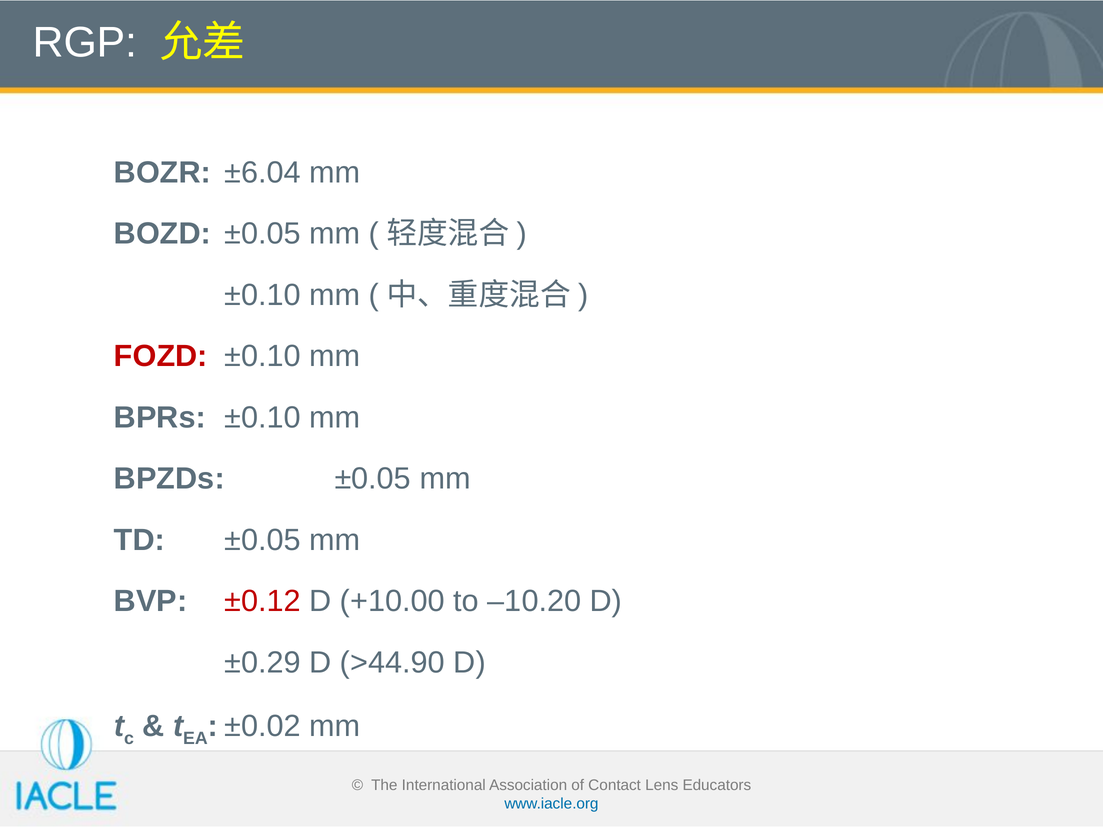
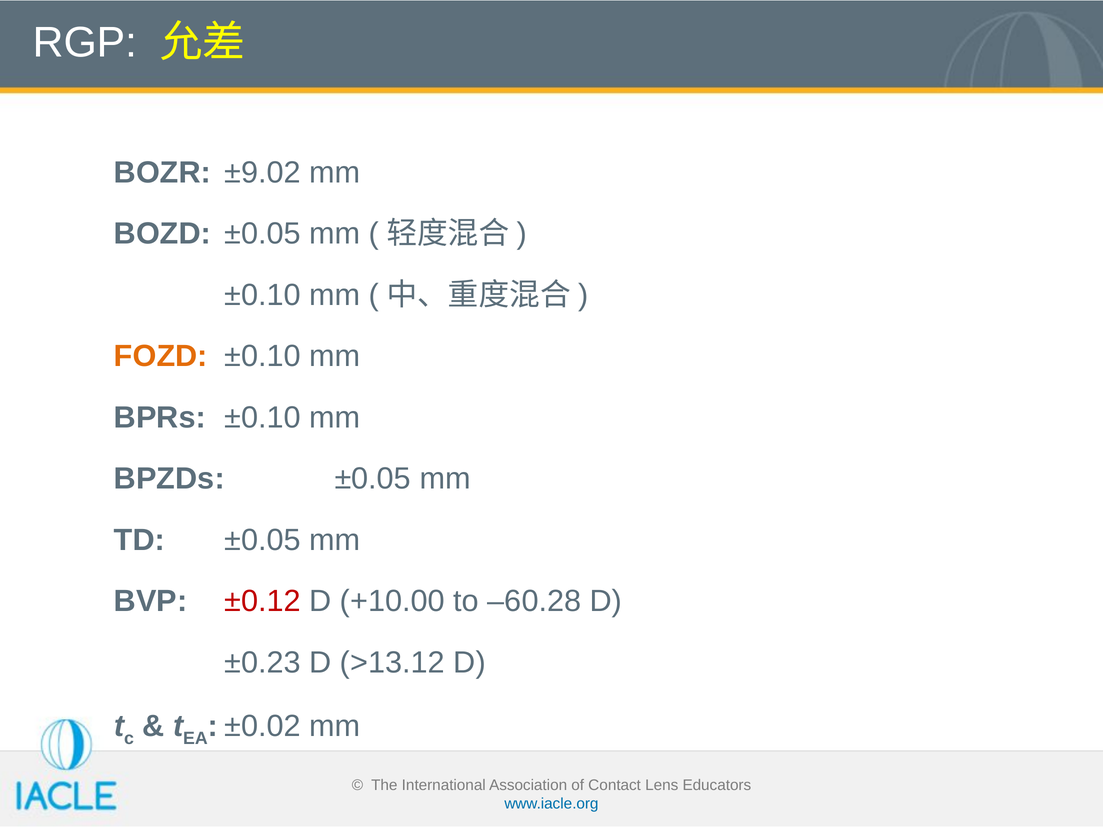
±6.04: ±6.04 -> ±9.02 (262, 173)
FOZD colour: red -> orange (161, 356)
–10.20: –10.20 -> –60.28 (534, 601)
±0.29: ±0.29 -> ±0.23 (262, 663)
>44.90: >44.90 -> >13.12 (392, 663)
